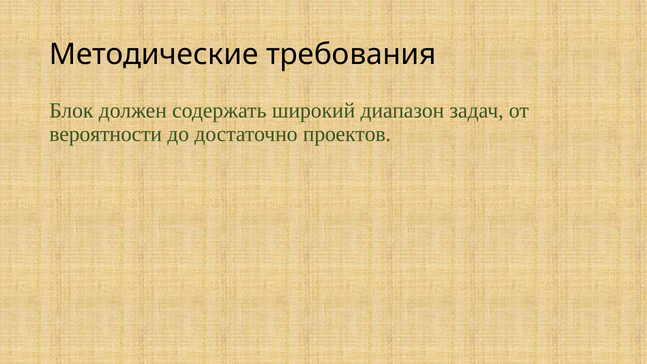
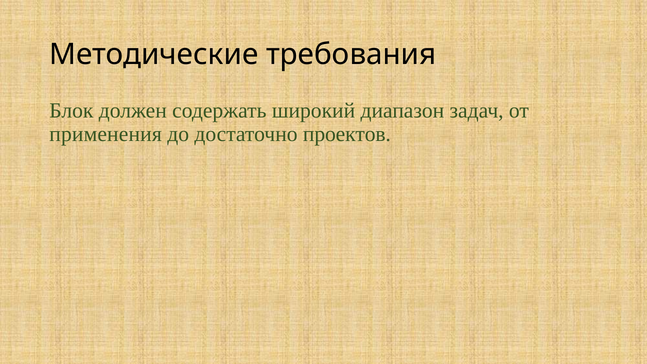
вероятности: вероятности -> применения (106, 134)
